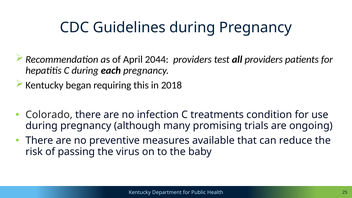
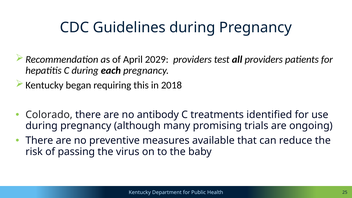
2044: 2044 -> 2029 (157, 59)
infection: infection -> antibody (158, 115)
condition: condition -> identified (269, 115)
